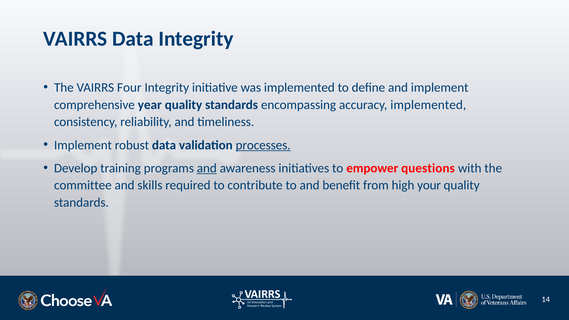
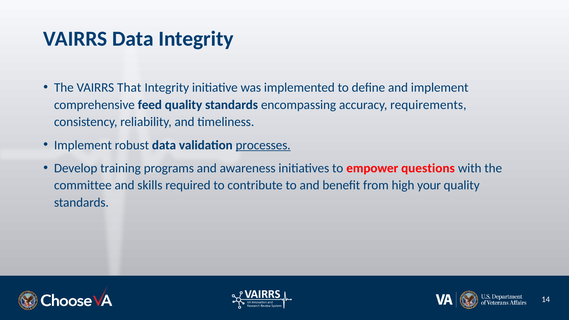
Four: Four -> That (129, 88)
year: year -> feed (150, 105)
accuracy implemented: implemented -> requirements (428, 105)
and underline: present -> none (207, 168)
